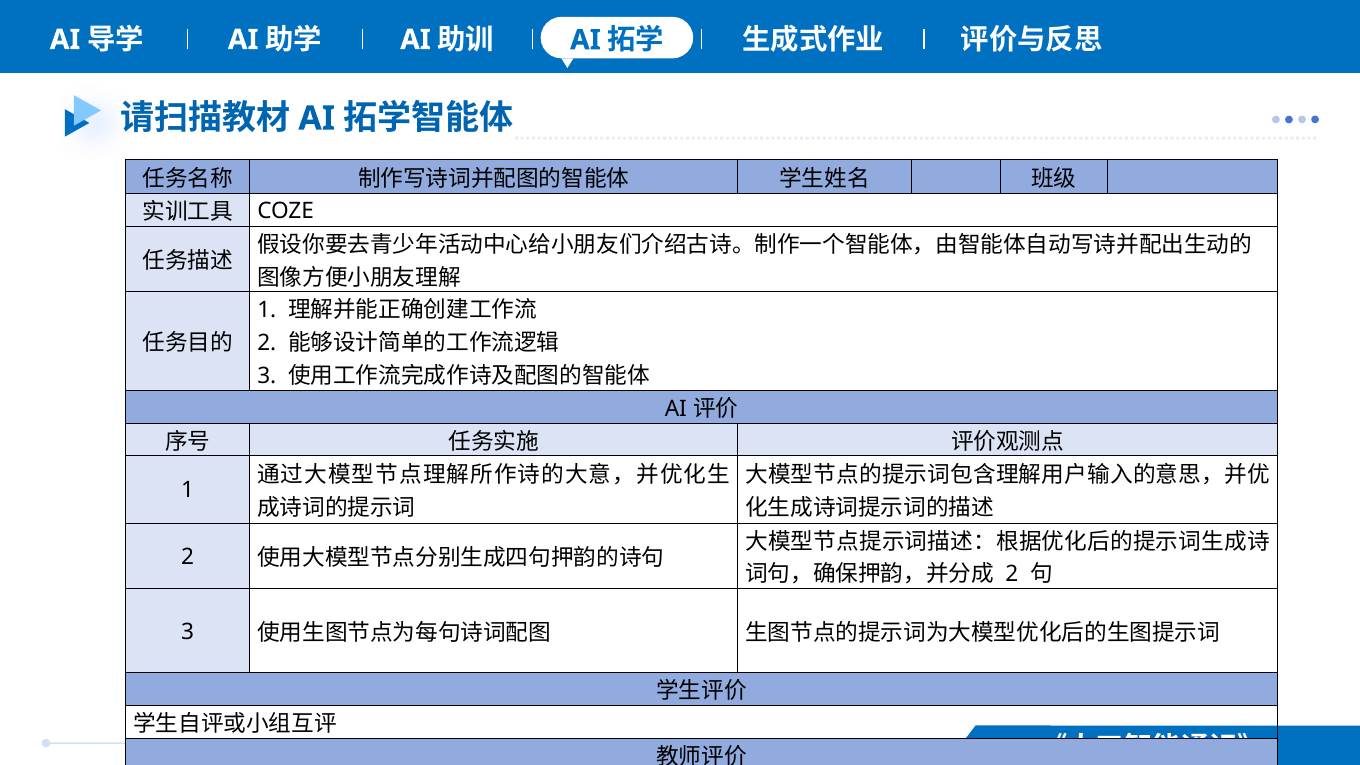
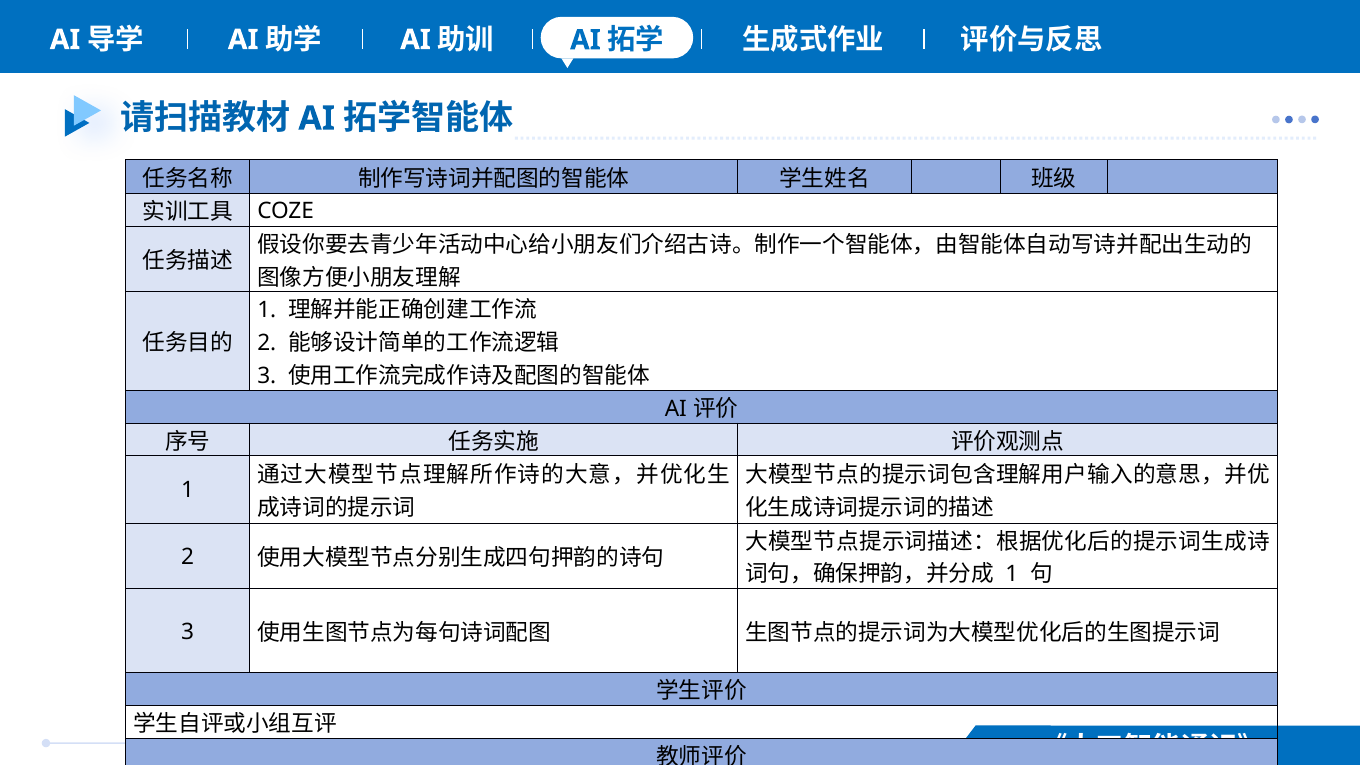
2: 2 -> 1 (1012, 574)
